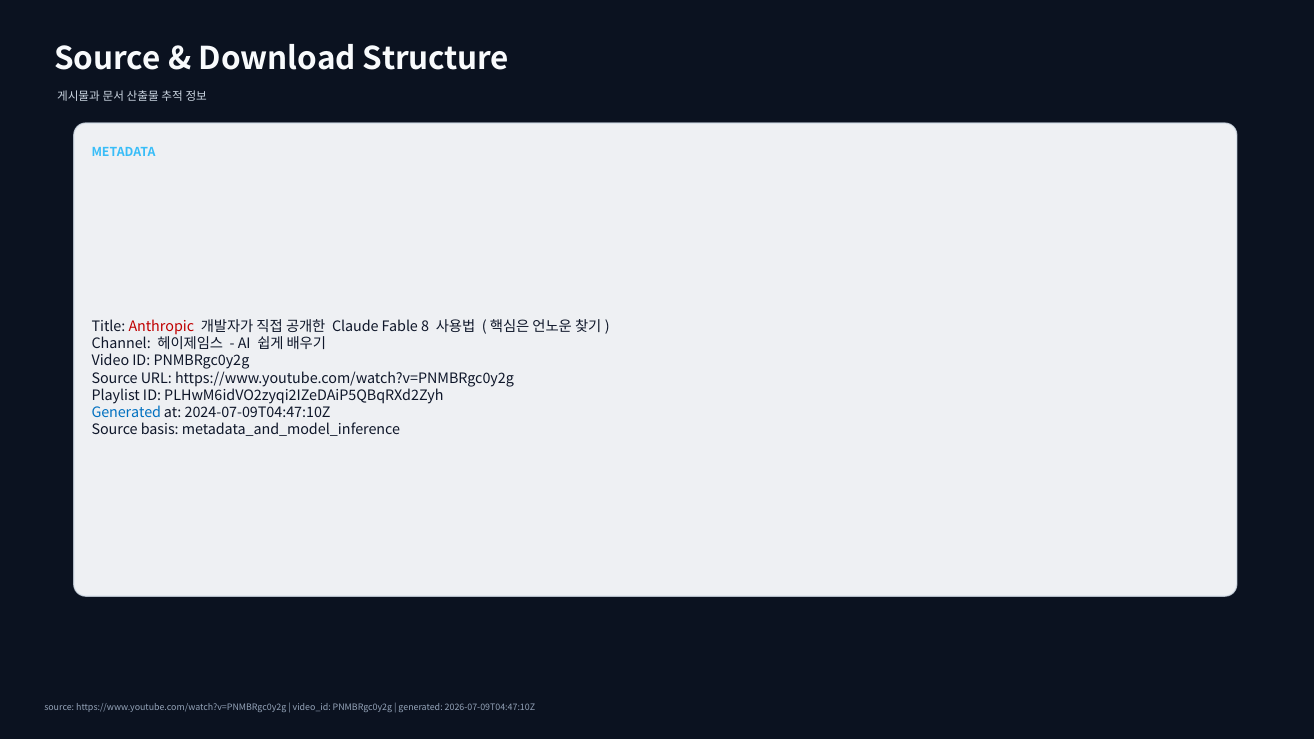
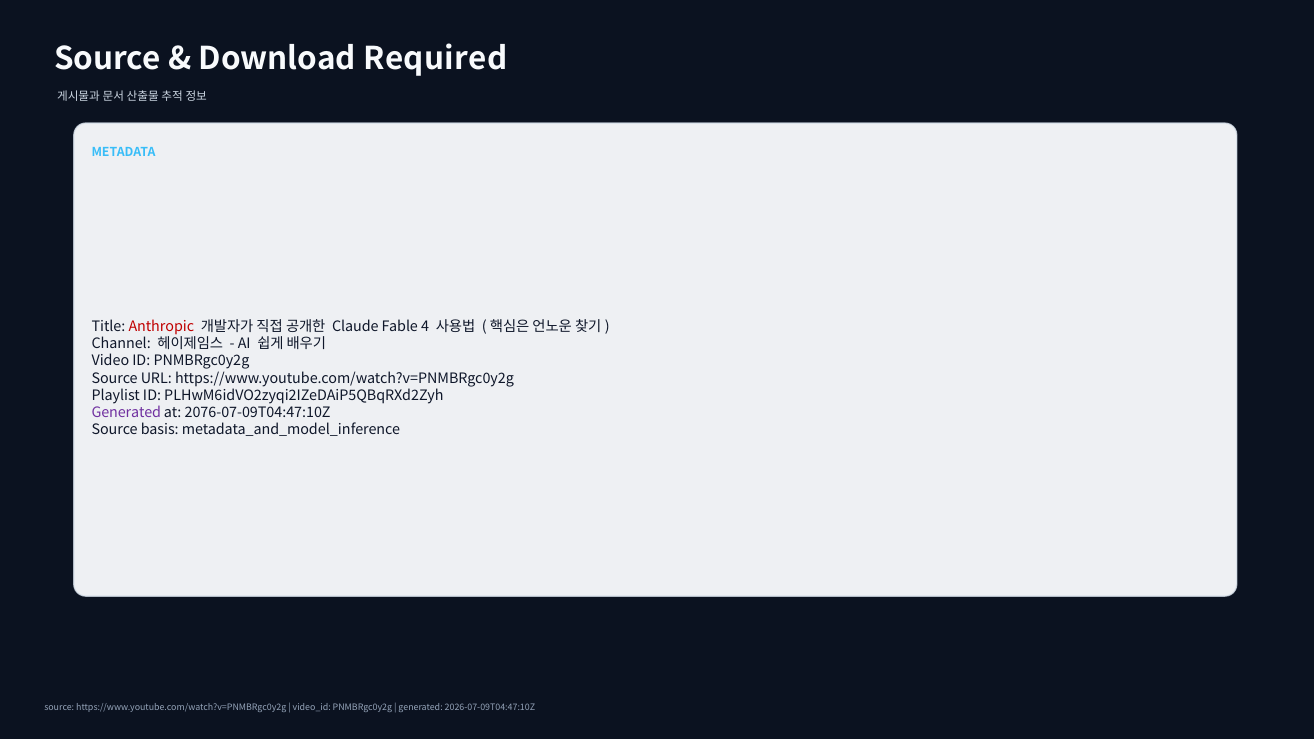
Structure: Structure -> Required (436, 59)
8: 8 -> 4 (425, 327)
Generated colour: blue -> purple (126, 413)
2024-07-09T04:47:10Z: 2024-07-09T04:47:10Z -> 2076-07-09T04:47:10Z (258, 413)
